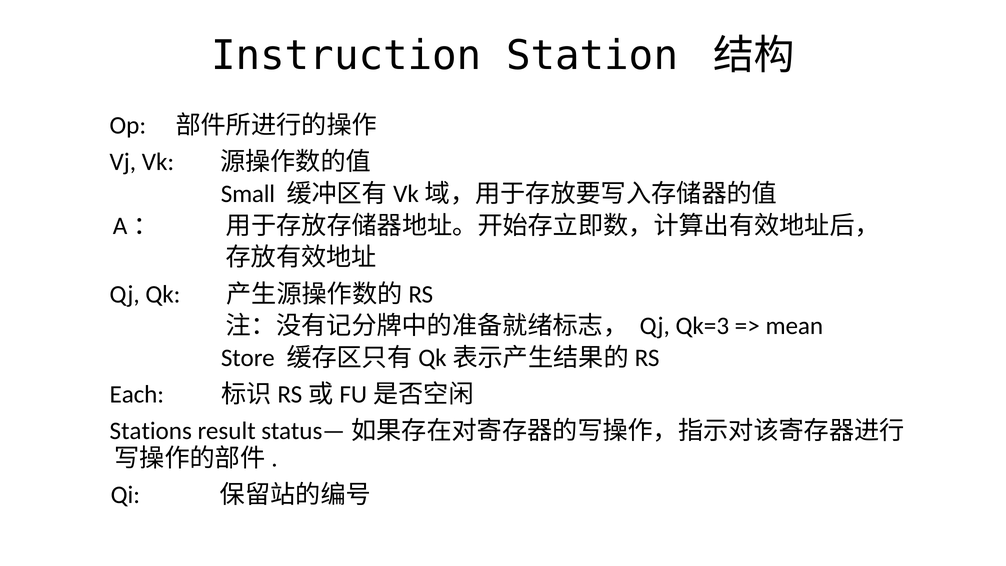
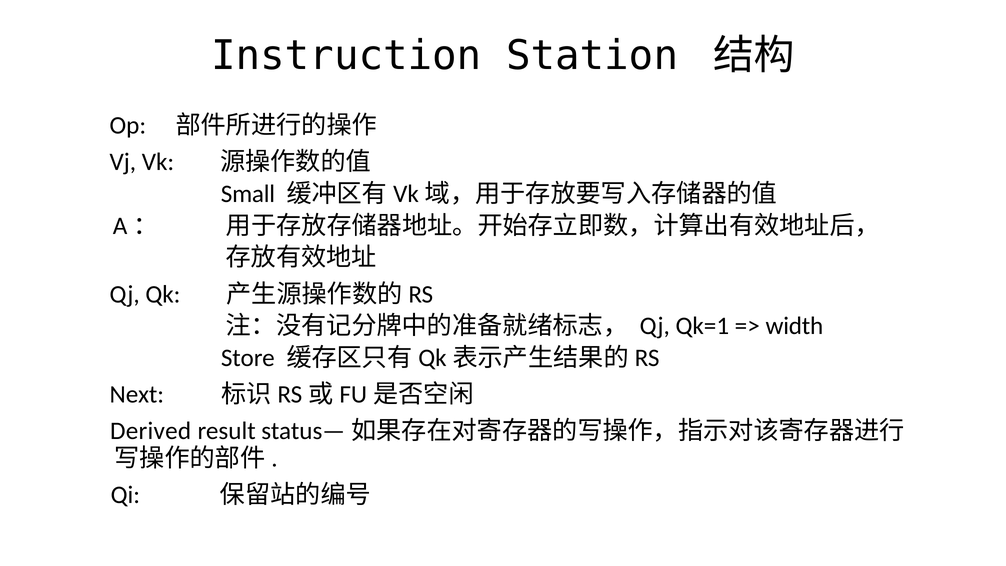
Qk=3: Qk=3 -> Qk=1 (702, 326)
mean: mean -> width (794, 326)
Each: Each -> Next (137, 394)
Stations: Stations -> Derived (151, 431)
